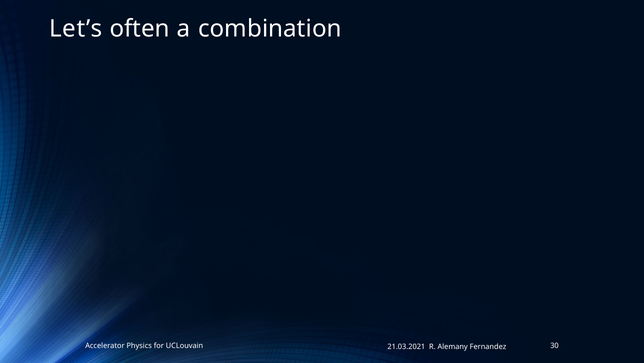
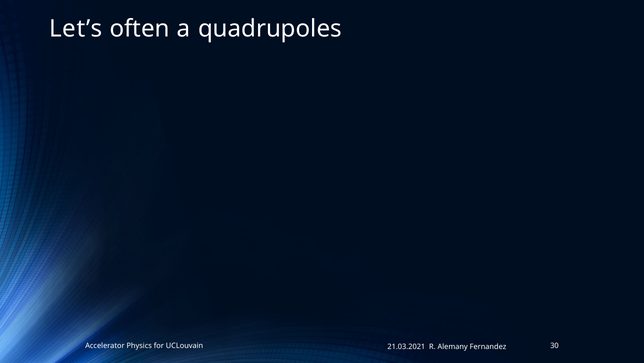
combination: combination -> quadrupoles (270, 29)
